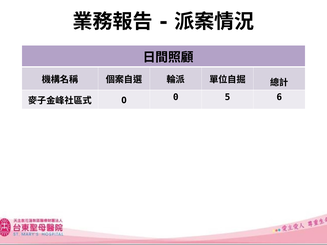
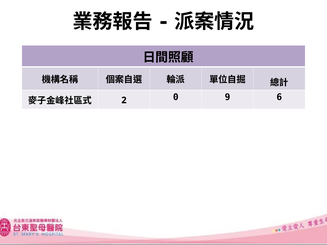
5: 5 -> 9 (227, 97)
0: 0 -> 2 (124, 100)
